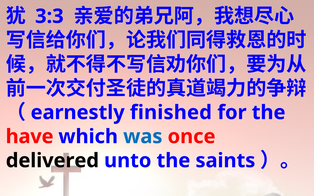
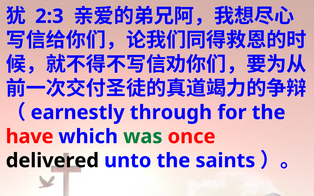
3:3: 3:3 -> 2:3 (49, 16)
finished: finished -> through (171, 113)
was colour: blue -> green (143, 137)
